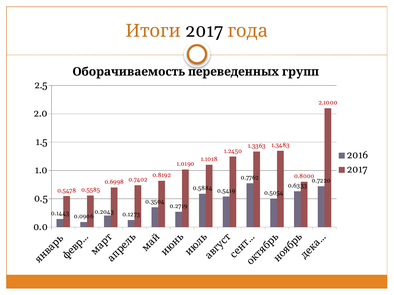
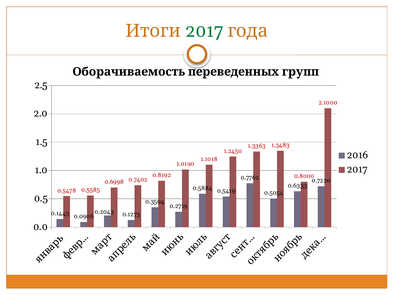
2017 colour: black -> green (204, 31)
